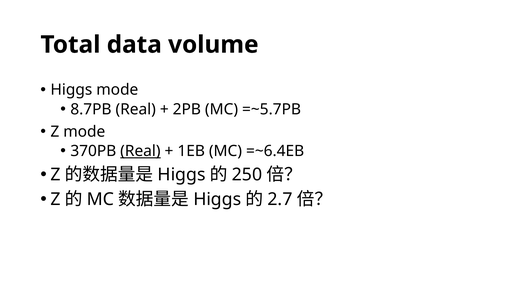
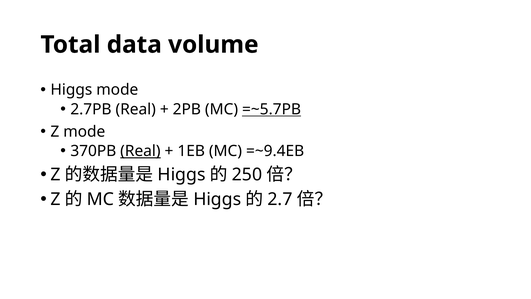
8.7PB: 8.7PB -> 2.7PB (91, 109)
=~5.7PB underline: none -> present (272, 109)
=~6.4EB: =~6.4EB -> =~9.4EB (275, 151)
